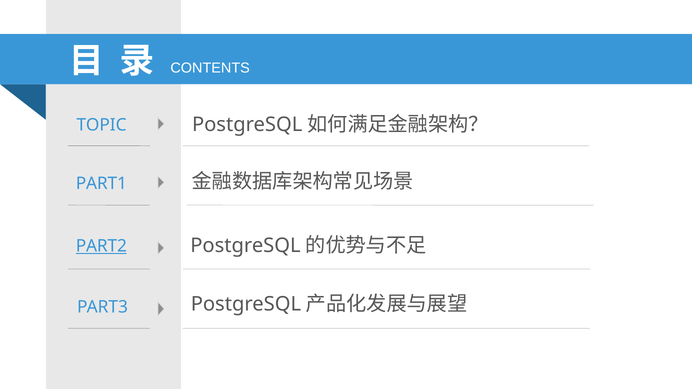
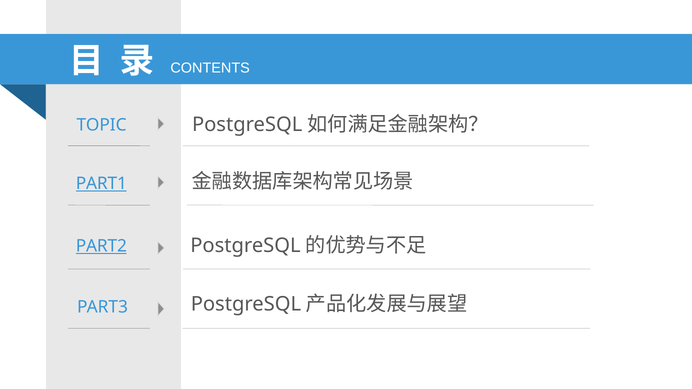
PART1 underline: none -> present (101, 183)
